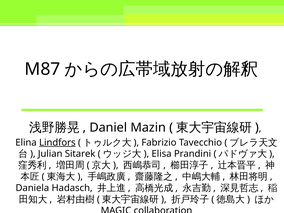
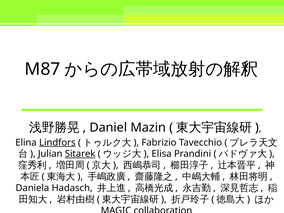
Sitarek underline: none -> present (80, 154)
